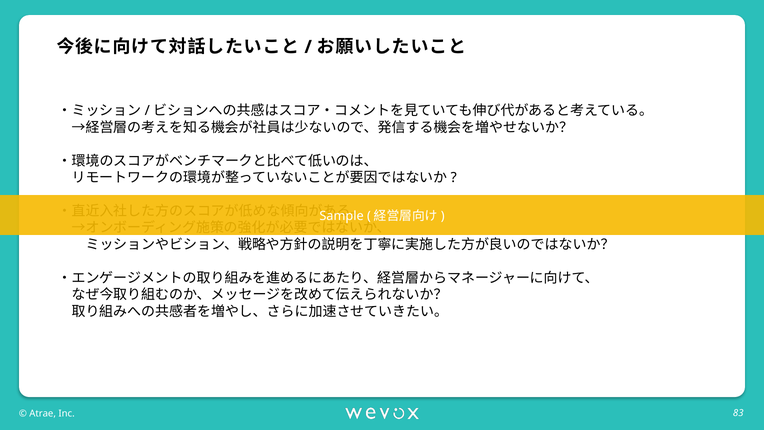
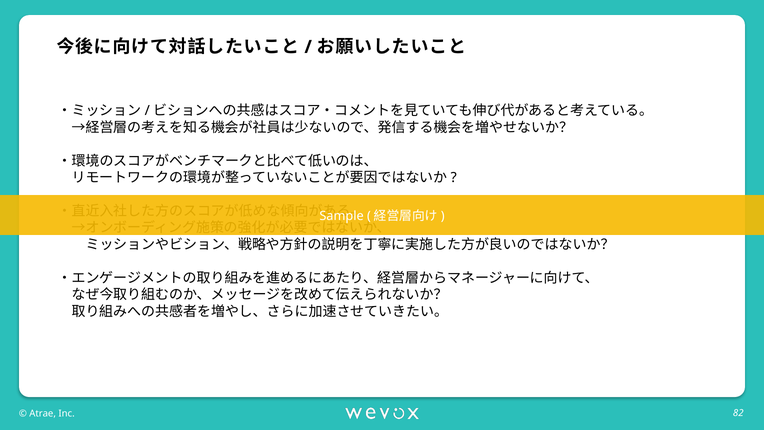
83: 83 -> 82 (738, 413)
